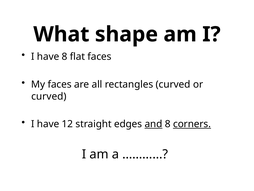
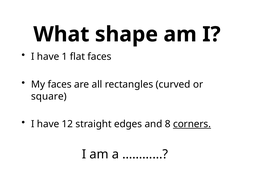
have 8: 8 -> 1 (65, 57)
curved: curved -> square (49, 96)
and underline: present -> none (153, 124)
